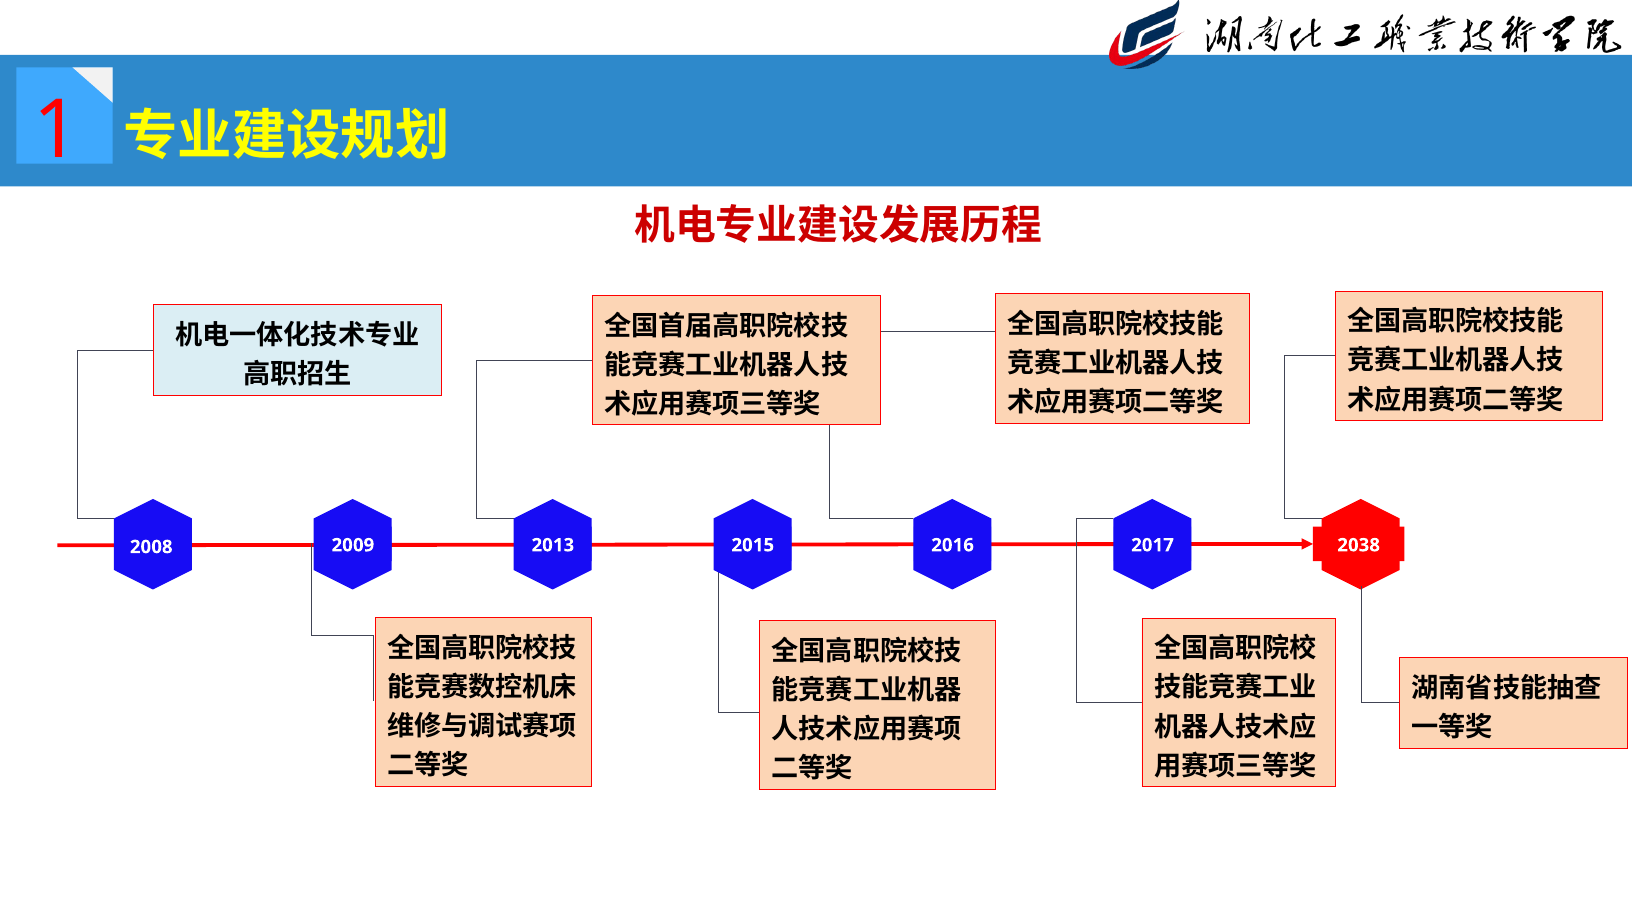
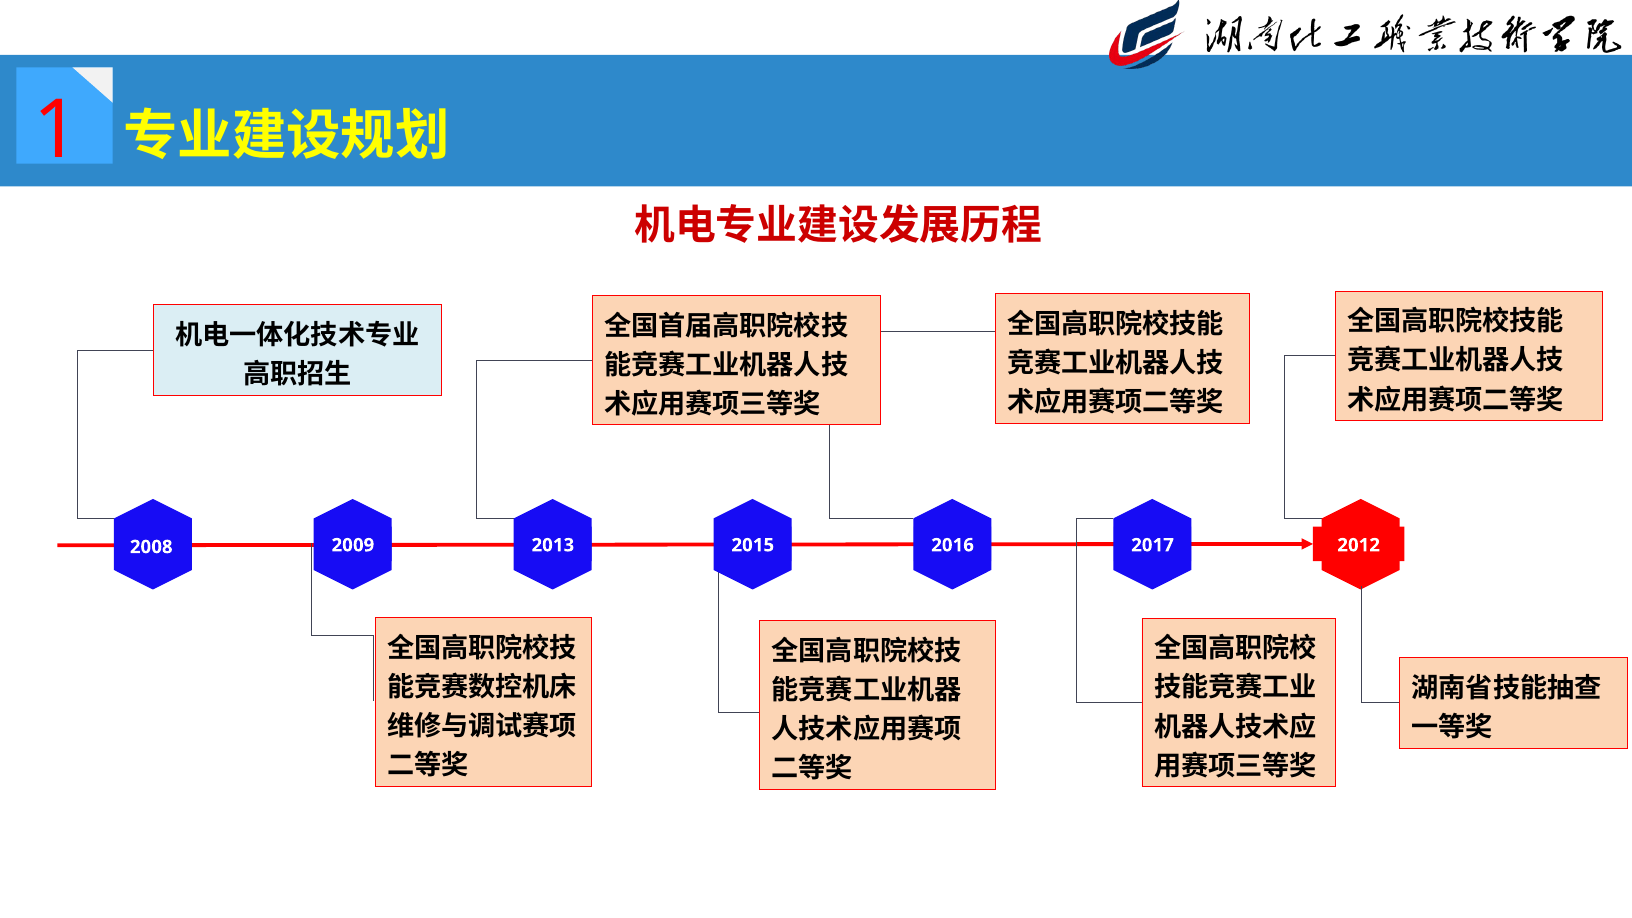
2038: 2038 -> 2012 (1359, 545)
